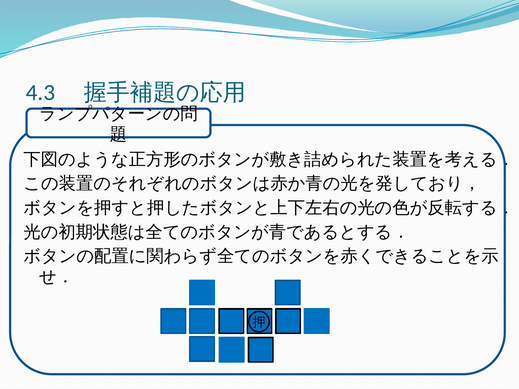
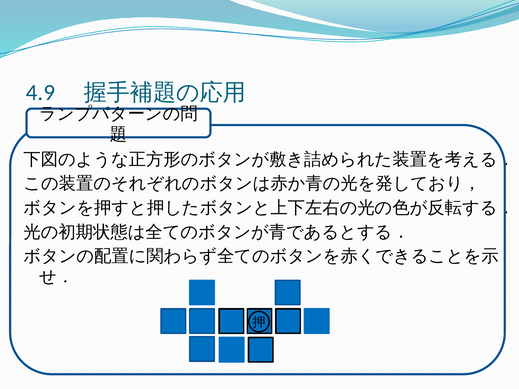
4.3: 4.3 -> 4.9 (41, 93)
